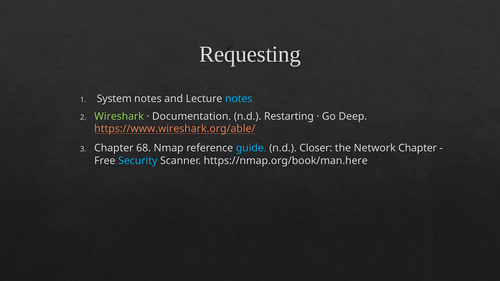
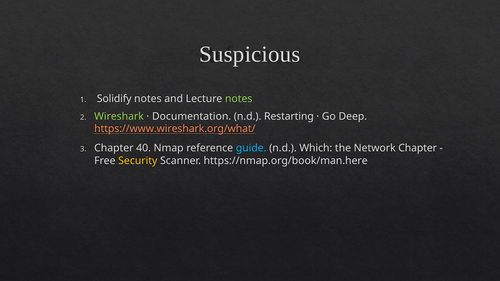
Requesting: Requesting -> Suspicious (250, 54)
System: System -> Solidify (114, 99)
notes colour: light blue -> light green (239, 99)
https://www.wireshark.org/able/: https://www.wireshark.org/able/ -> https://www.wireshark.org/what/ (175, 129)
68: 68 -> 40 (144, 148)
Closer: Closer -> Which (316, 148)
Security colour: light blue -> yellow (138, 161)
